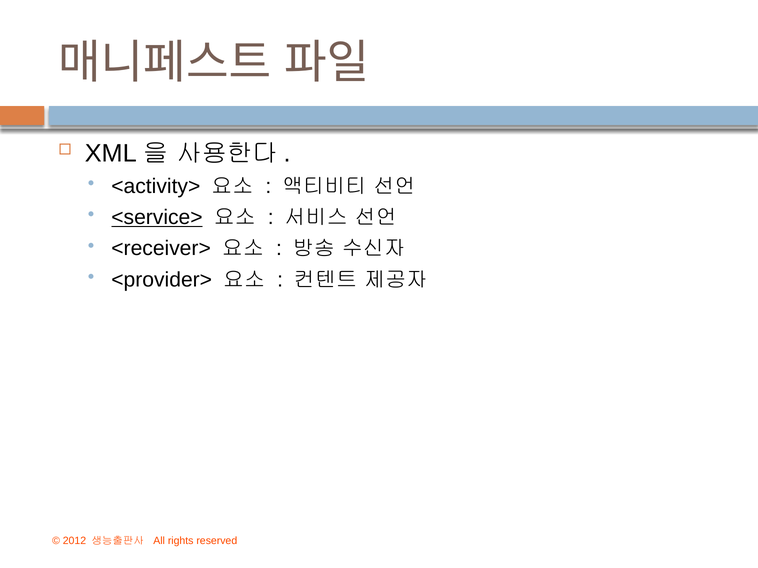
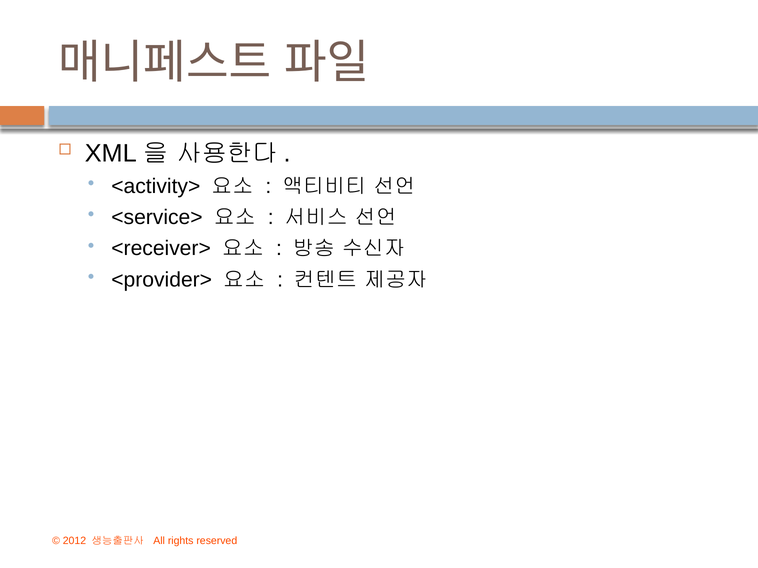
<service> underline: present -> none (157, 218)
